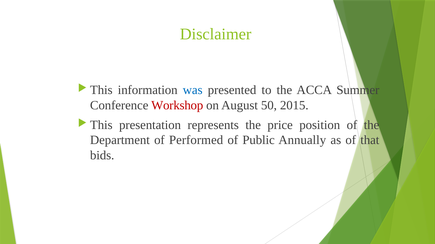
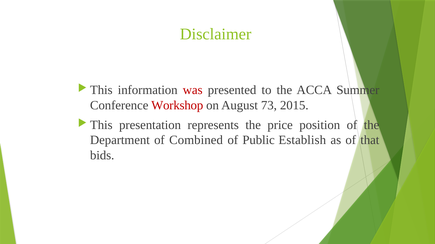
was colour: blue -> red (193, 90)
50: 50 -> 73 (269, 106)
Performed: Performed -> Combined (196, 140)
Annually: Annually -> Establish (302, 140)
